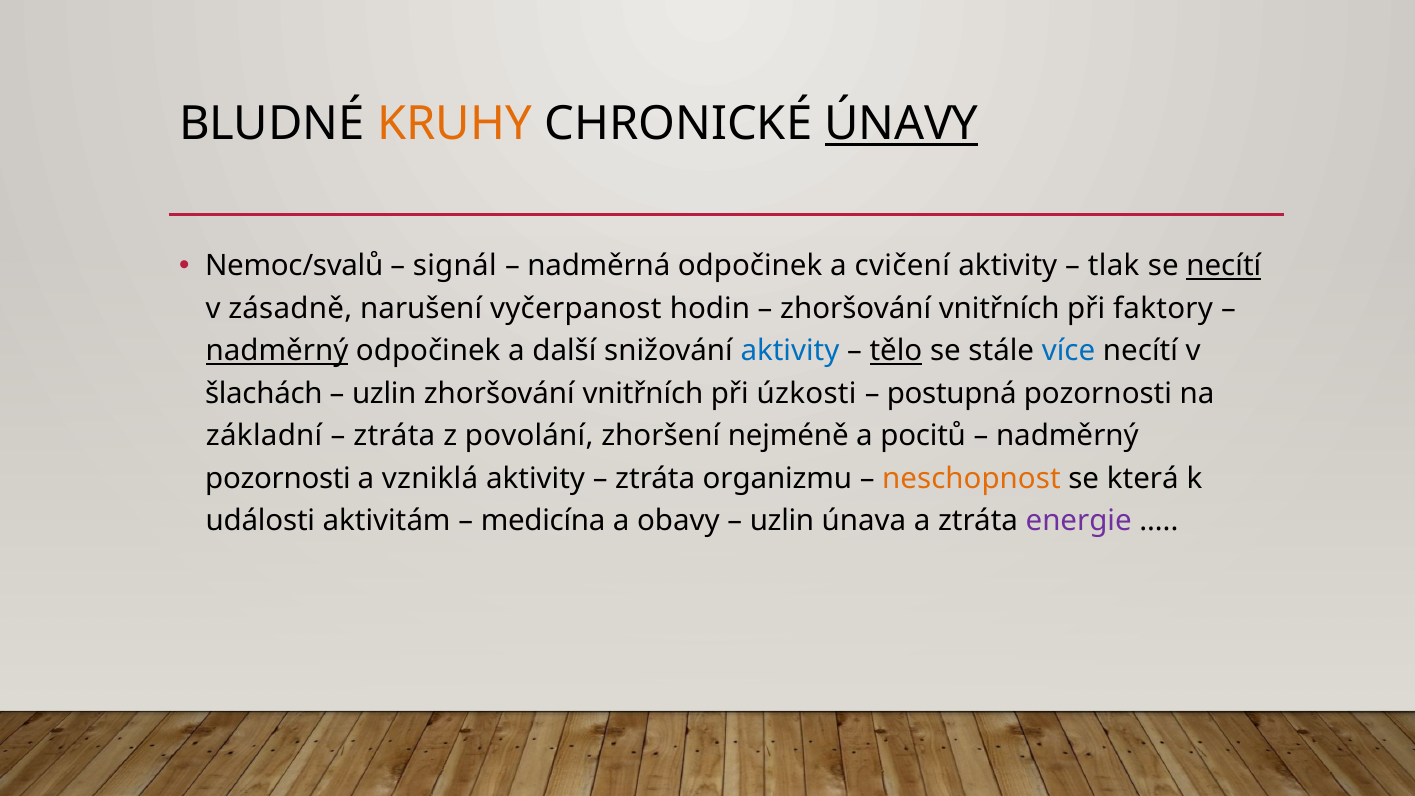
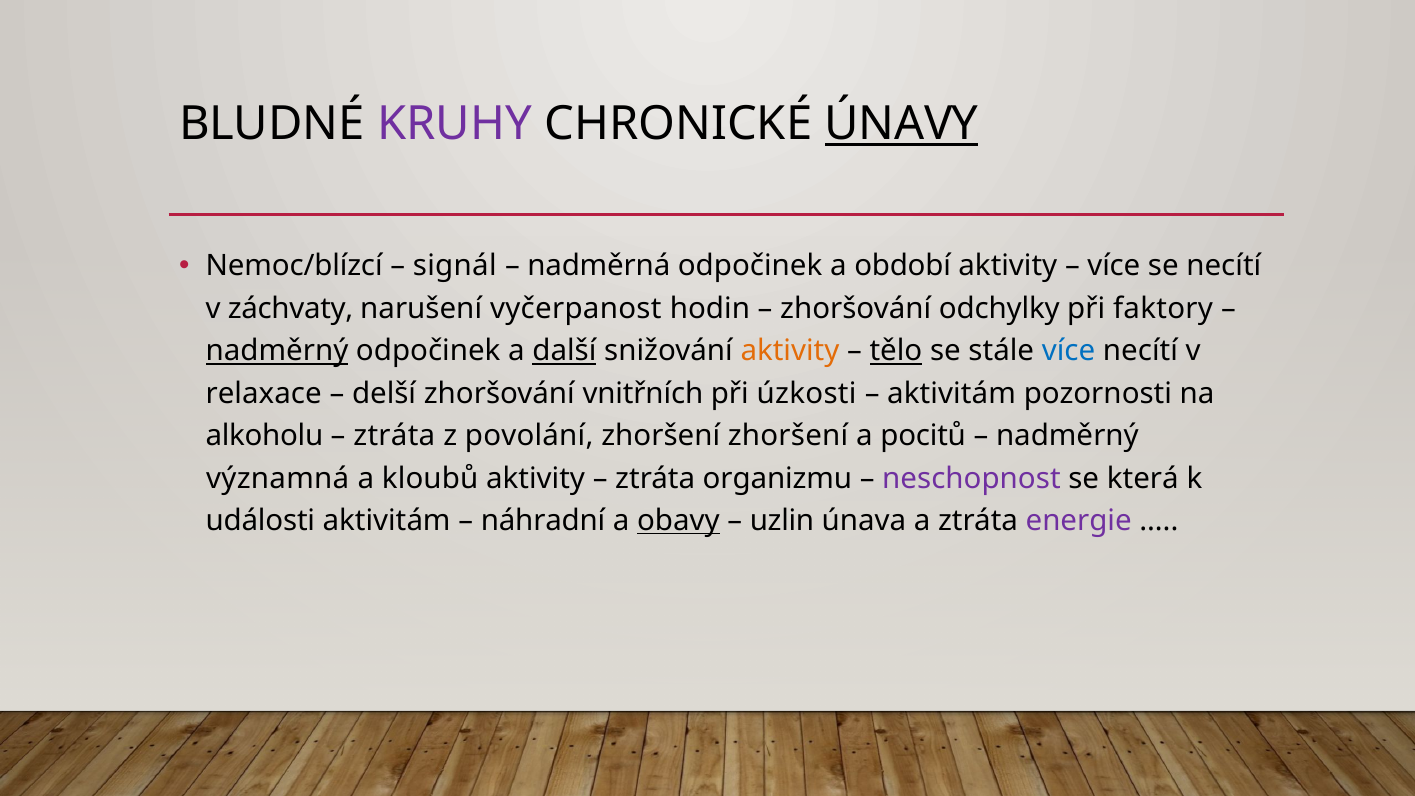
KRUHY colour: orange -> purple (455, 124)
Nemoc/svalů: Nemoc/svalů -> Nemoc/blízcí (294, 266)
cvičení: cvičení -> období (903, 266)
tlak: tlak -> více (1114, 266)
necítí underline: present -> none (1224, 266)
zásadně: zásadně -> záchvaty (291, 309)
vnitřních: vnitřních -> odchylky (999, 309)
další underline: none -> present (564, 351)
aktivity colour: blue -> orange (790, 351)
šlachách: šlachách -> relaxace (264, 393)
uzlin: uzlin -> delší (384, 393)
postupná: postupná -> aktivitám (952, 393)
základní: základní -> alkoholu (264, 436)
zhoršení nejméně: nejméně -> zhoršení (788, 436)
pozornosti: pozornosti -> významná (278, 478)
vzniklá: vzniklá -> kloubů (430, 478)
neschopnost colour: orange -> purple (971, 478)
medicína: medicína -> náhradní (543, 521)
obavy underline: none -> present (678, 521)
